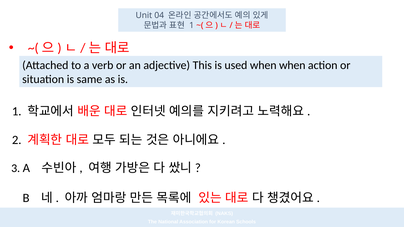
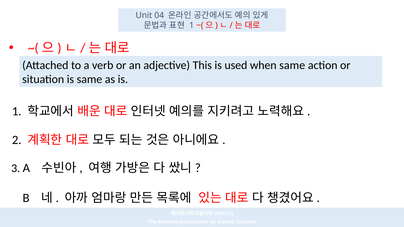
when when: when -> same (292, 65)
